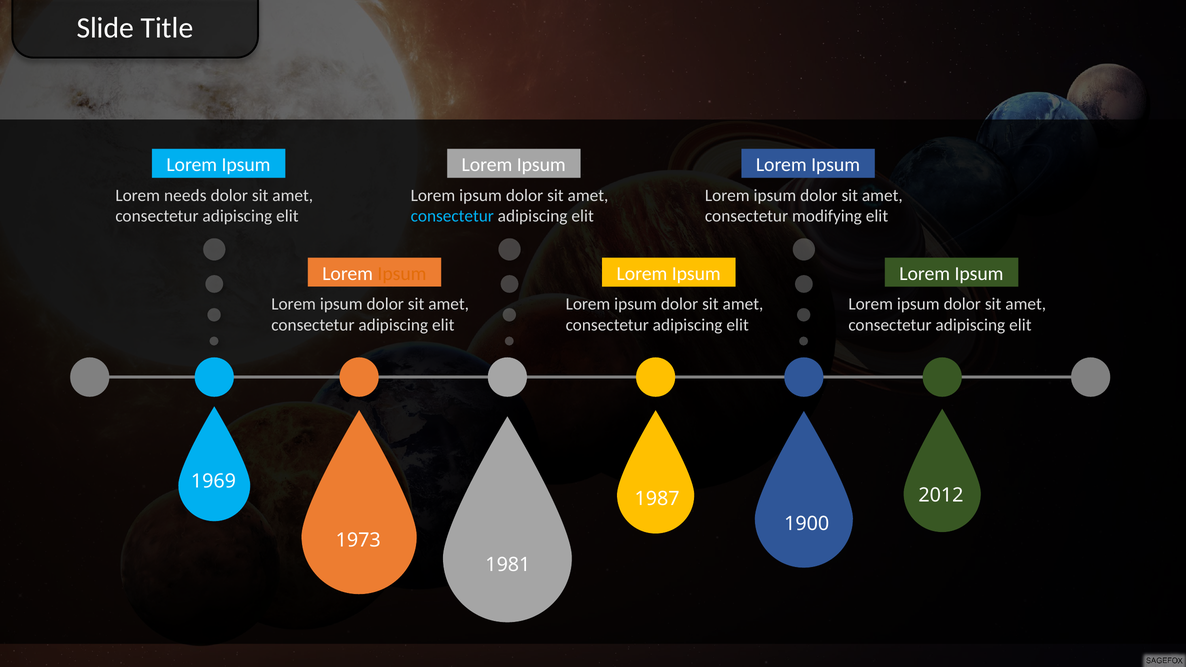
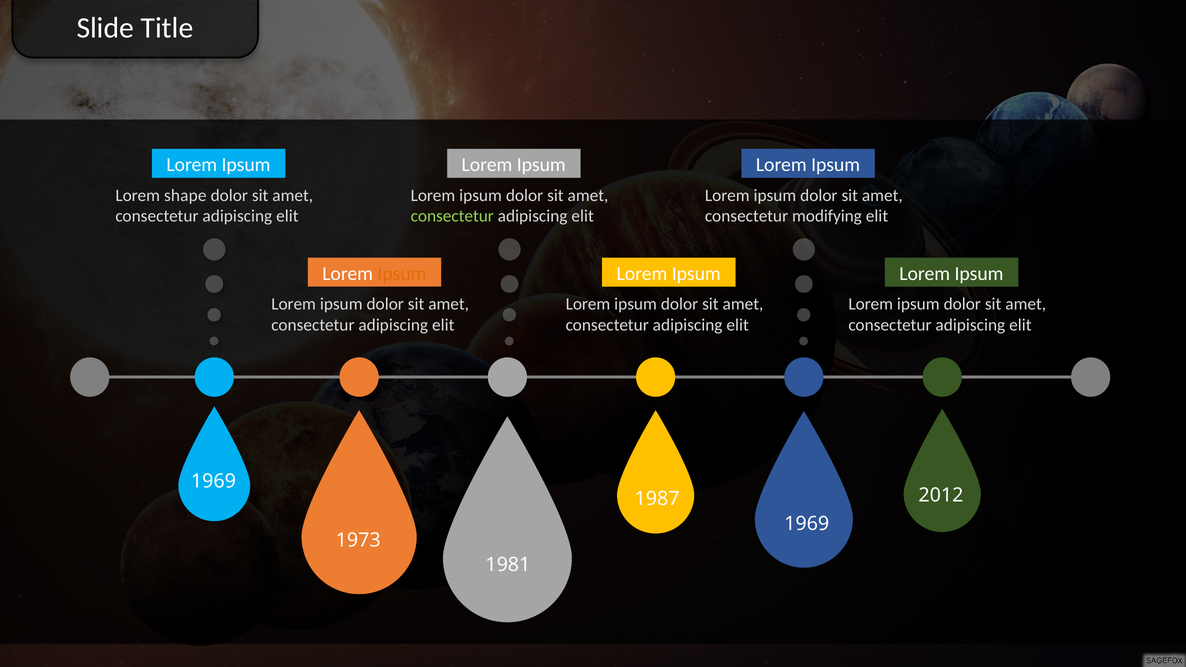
needs: needs -> shape (185, 195)
consectetur colour: light blue -> light green (452, 216)
1900: 1900 -> 1969 (807, 524)
